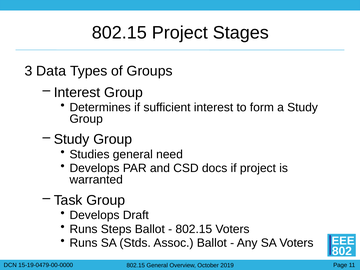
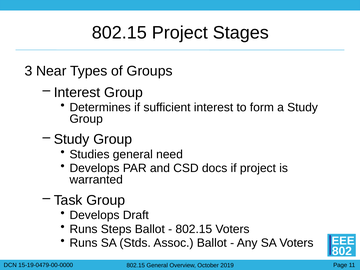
Data: Data -> Near (51, 71)
